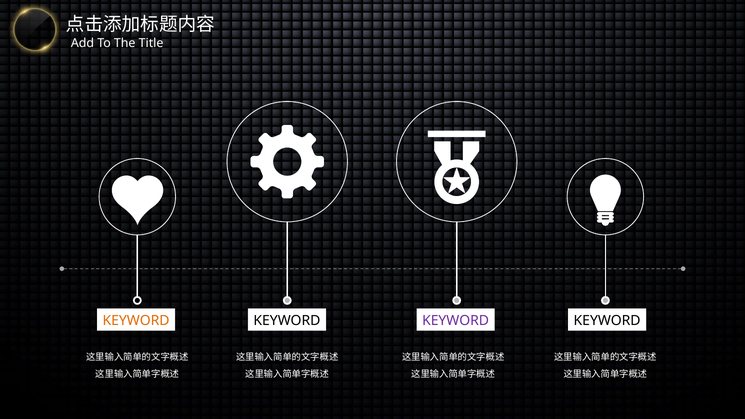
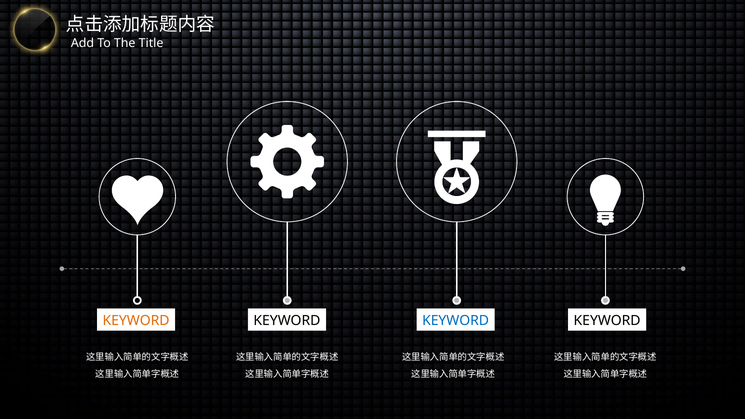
KEYWORD colour: purple -> blue (456, 321)
